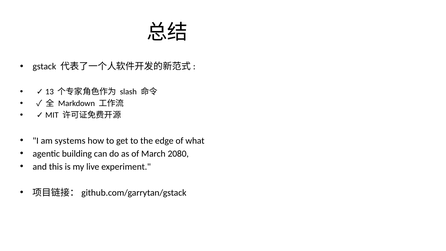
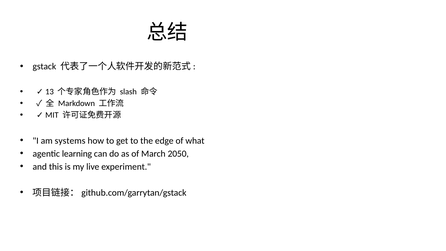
building: building -> learning (77, 154)
2080: 2080 -> 2050 (178, 154)
